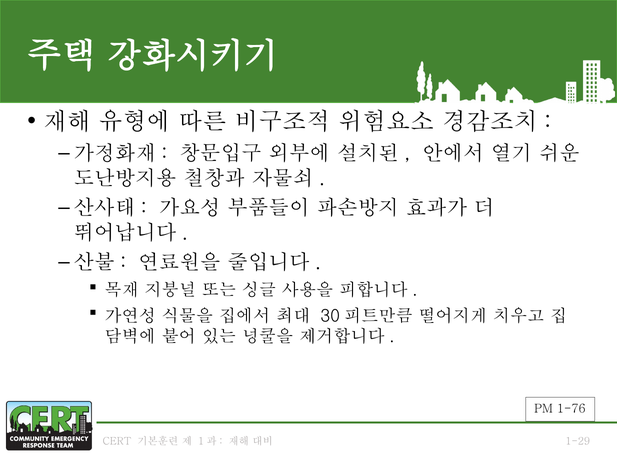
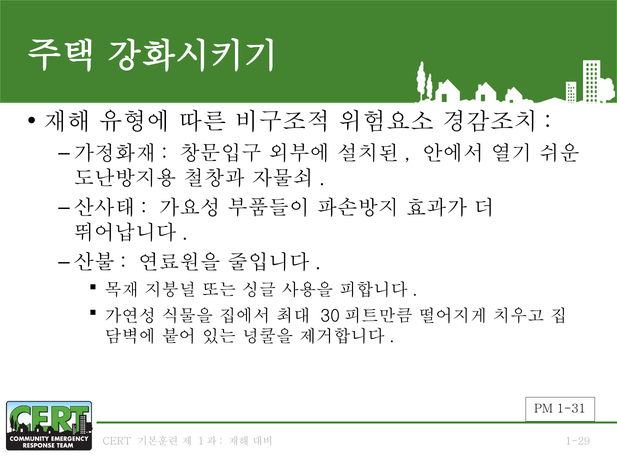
1-76: 1-76 -> 1-31 (571, 409)
